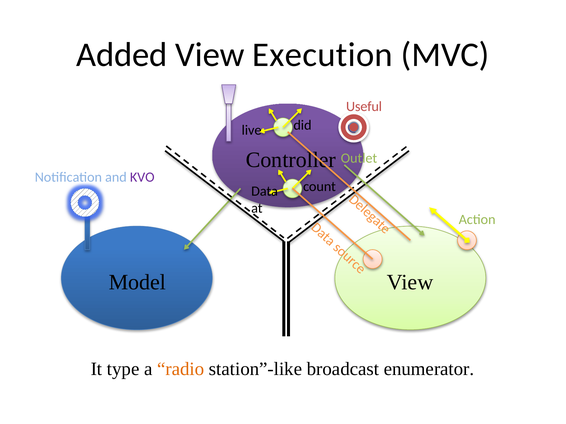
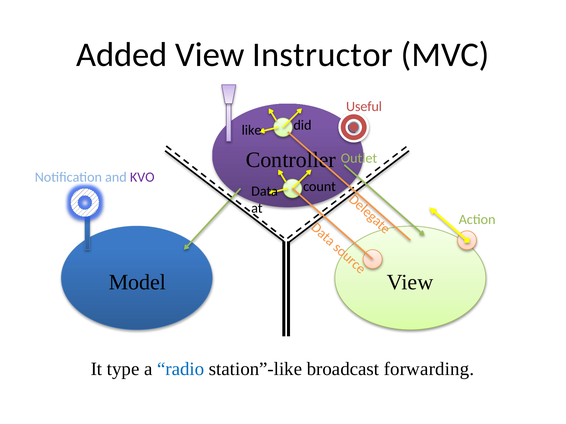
Execution: Execution -> Instructor (323, 55)
live: live -> like (252, 130)
radio colour: orange -> blue (181, 369)
enumerator: enumerator -> forwarding (429, 369)
